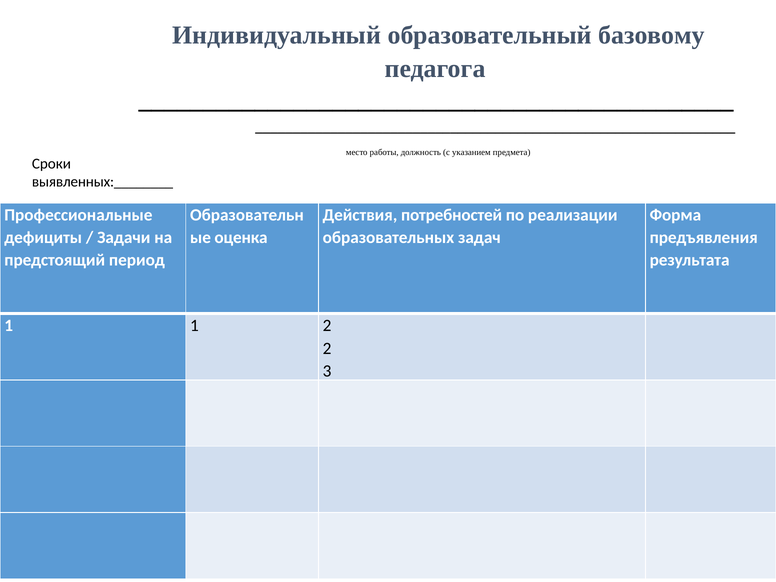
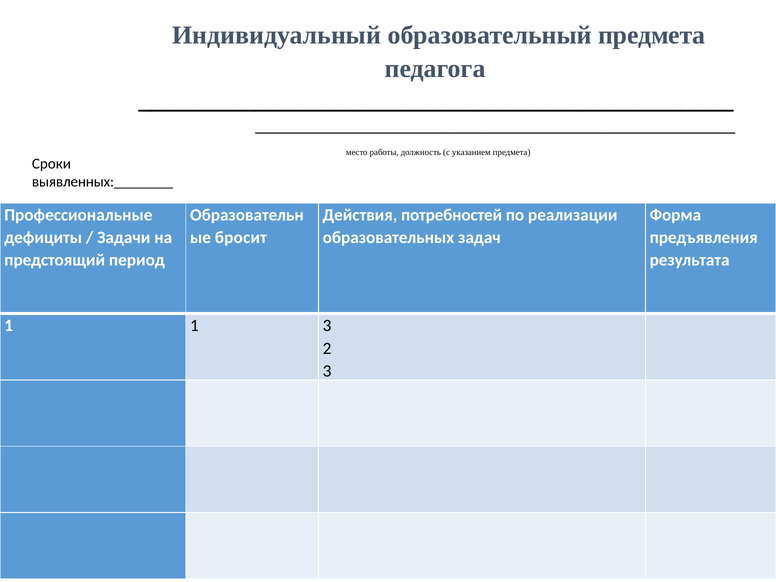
образовательный базовому: базовому -> предмета (652, 35)
оценка: оценка -> бросит (241, 238)
1 2: 2 -> 3 (327, 326)
